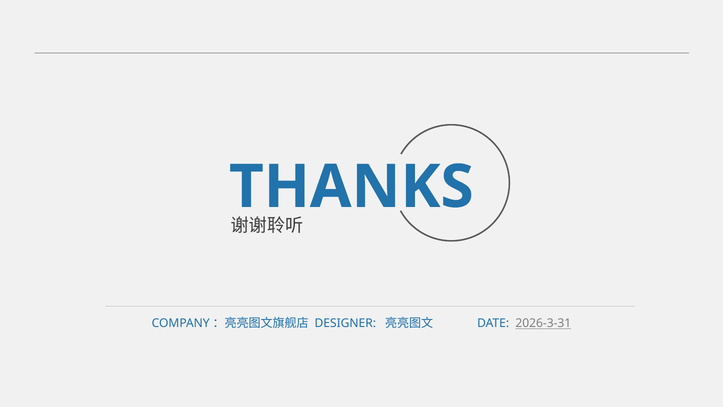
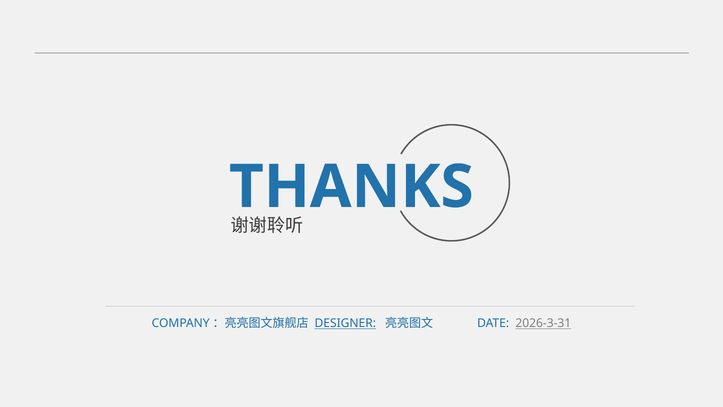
DESIGNER underline: none -> present (345, 323)
